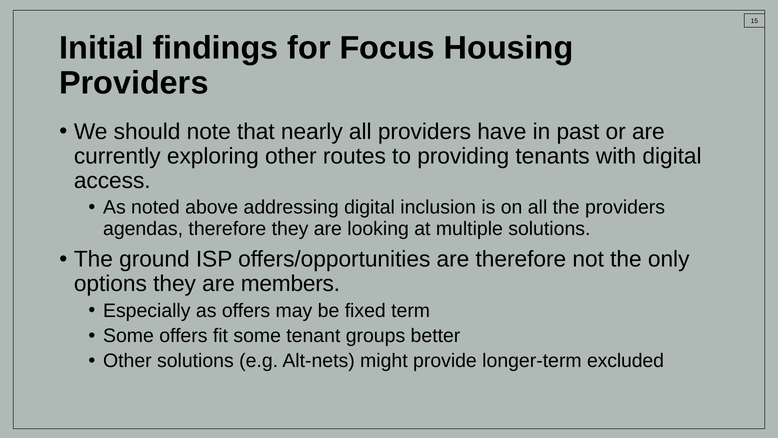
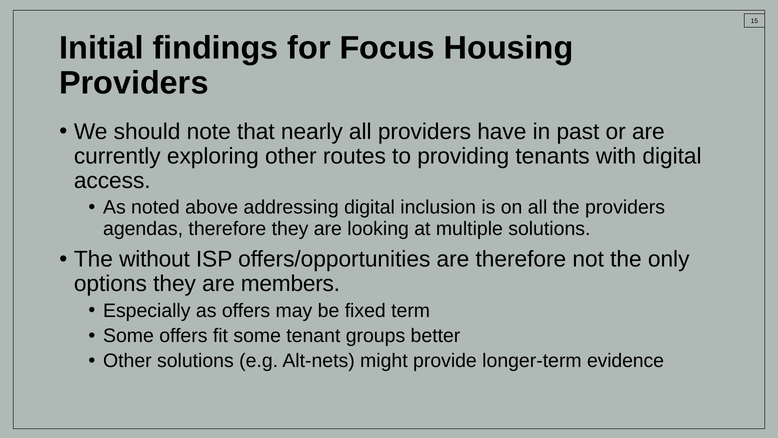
ground: ground -> without (154, 259)
excluded: excluded -> evidence (625, 361)
